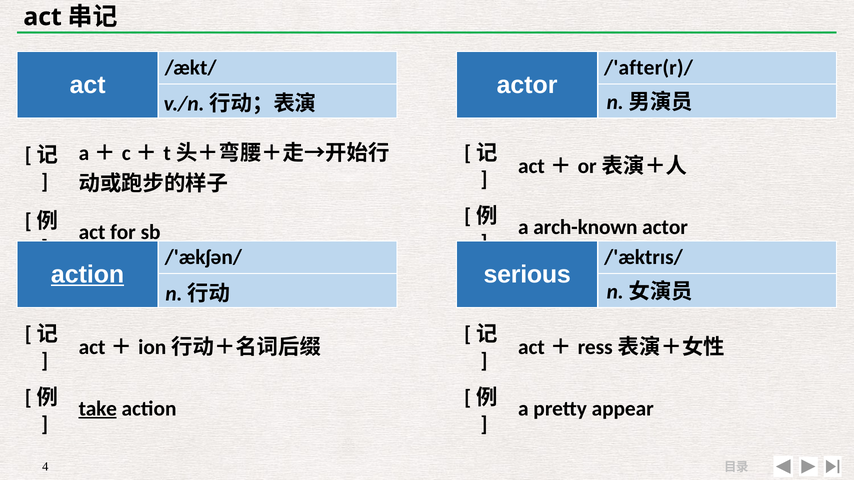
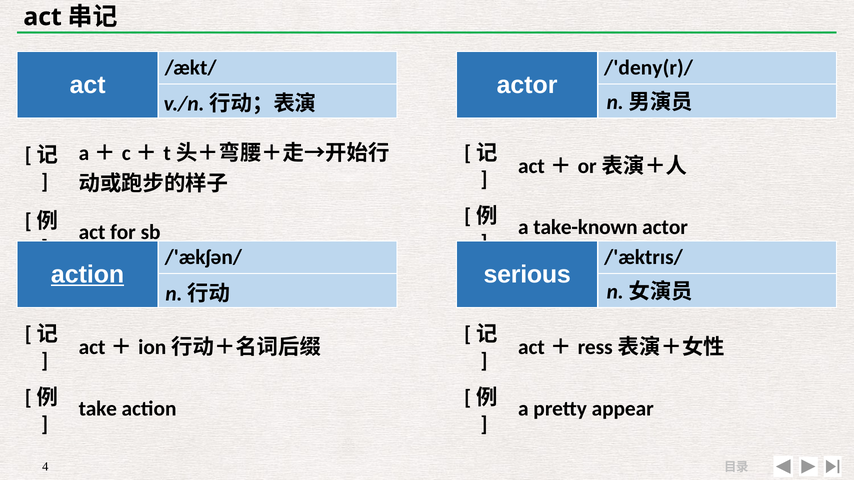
/'after(r)/: /'after(r)/ -> /'deny(r)/ (649, 68)
arch-known: arch-known -> take-known (585, 228)
take underline: present -> none (98, 409)
